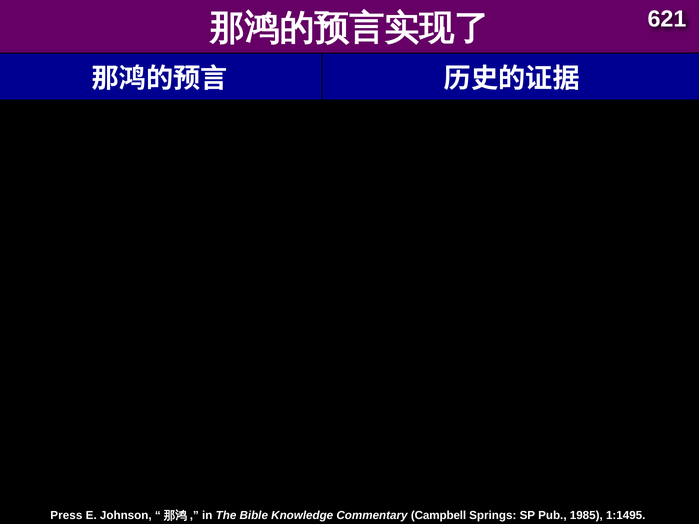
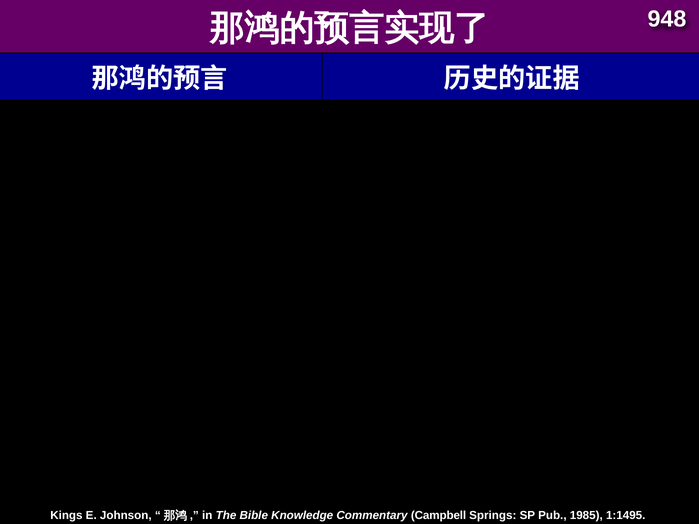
621: 621 -> 948 (667, 19)
Press: Press -> Kings (66, 516)
